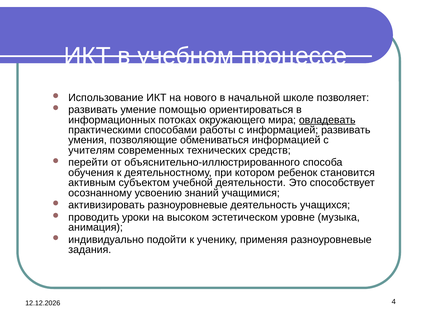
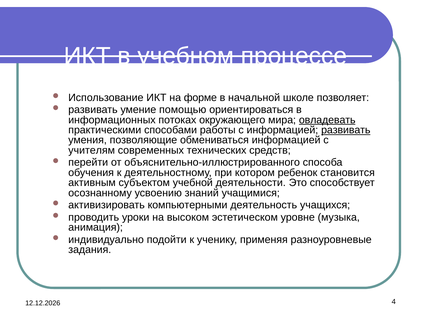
нового: нового -> форме (200, 98)
развивать underline: none -> present (346, 130)
активизировать разноуровневые: разноуровневые -> компьютерными (188, 205)
